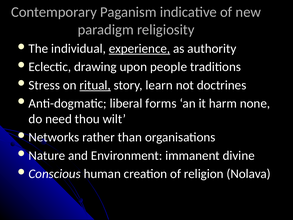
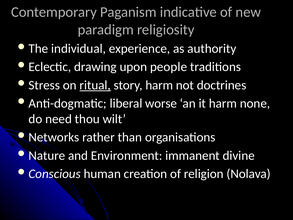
experience underline: present -> none (140, 49)
story learn: learn -> harm (159, 85)
forms: forms -> worse (161, 103)
